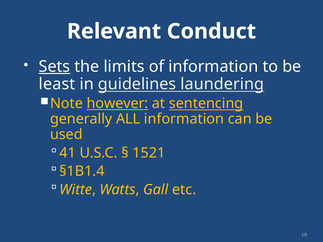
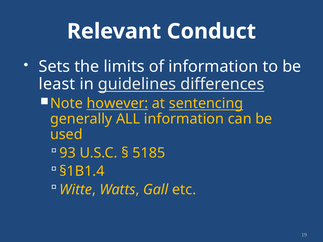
Sets underline: present -> none (54, 67)
laundering: laundering -> differences (222, 84)
41: 41 -> 93 (68, 153)
1521: 1521 -> 5185 (149, 153)
